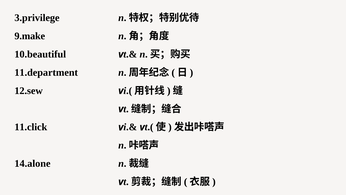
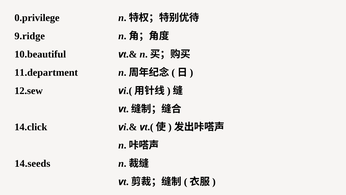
3.privilege: 3.privilege -> 0.privilege (37, 18)
9.make: 9.make -> 9.ridge (30, 36)
11.click: 11.click -> 14.click (31, 127)
14.alone: 14.alone -> 14.seeds (32, 163)
